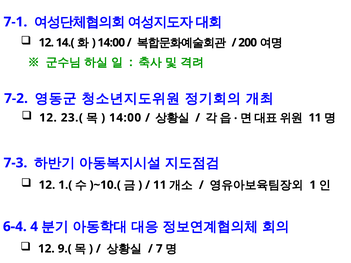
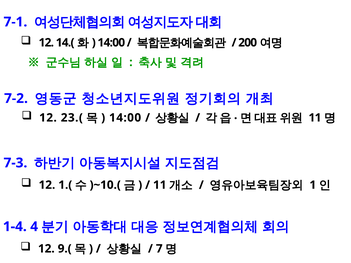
6-4: 6-4 -> 1-4 (15, 227)
